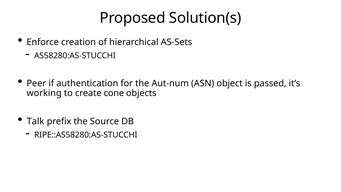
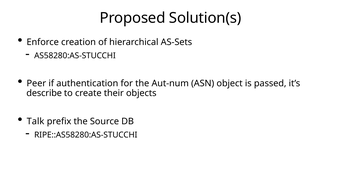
working: working -> describe (44, 93)
cone: cone -> their (114, 93)
